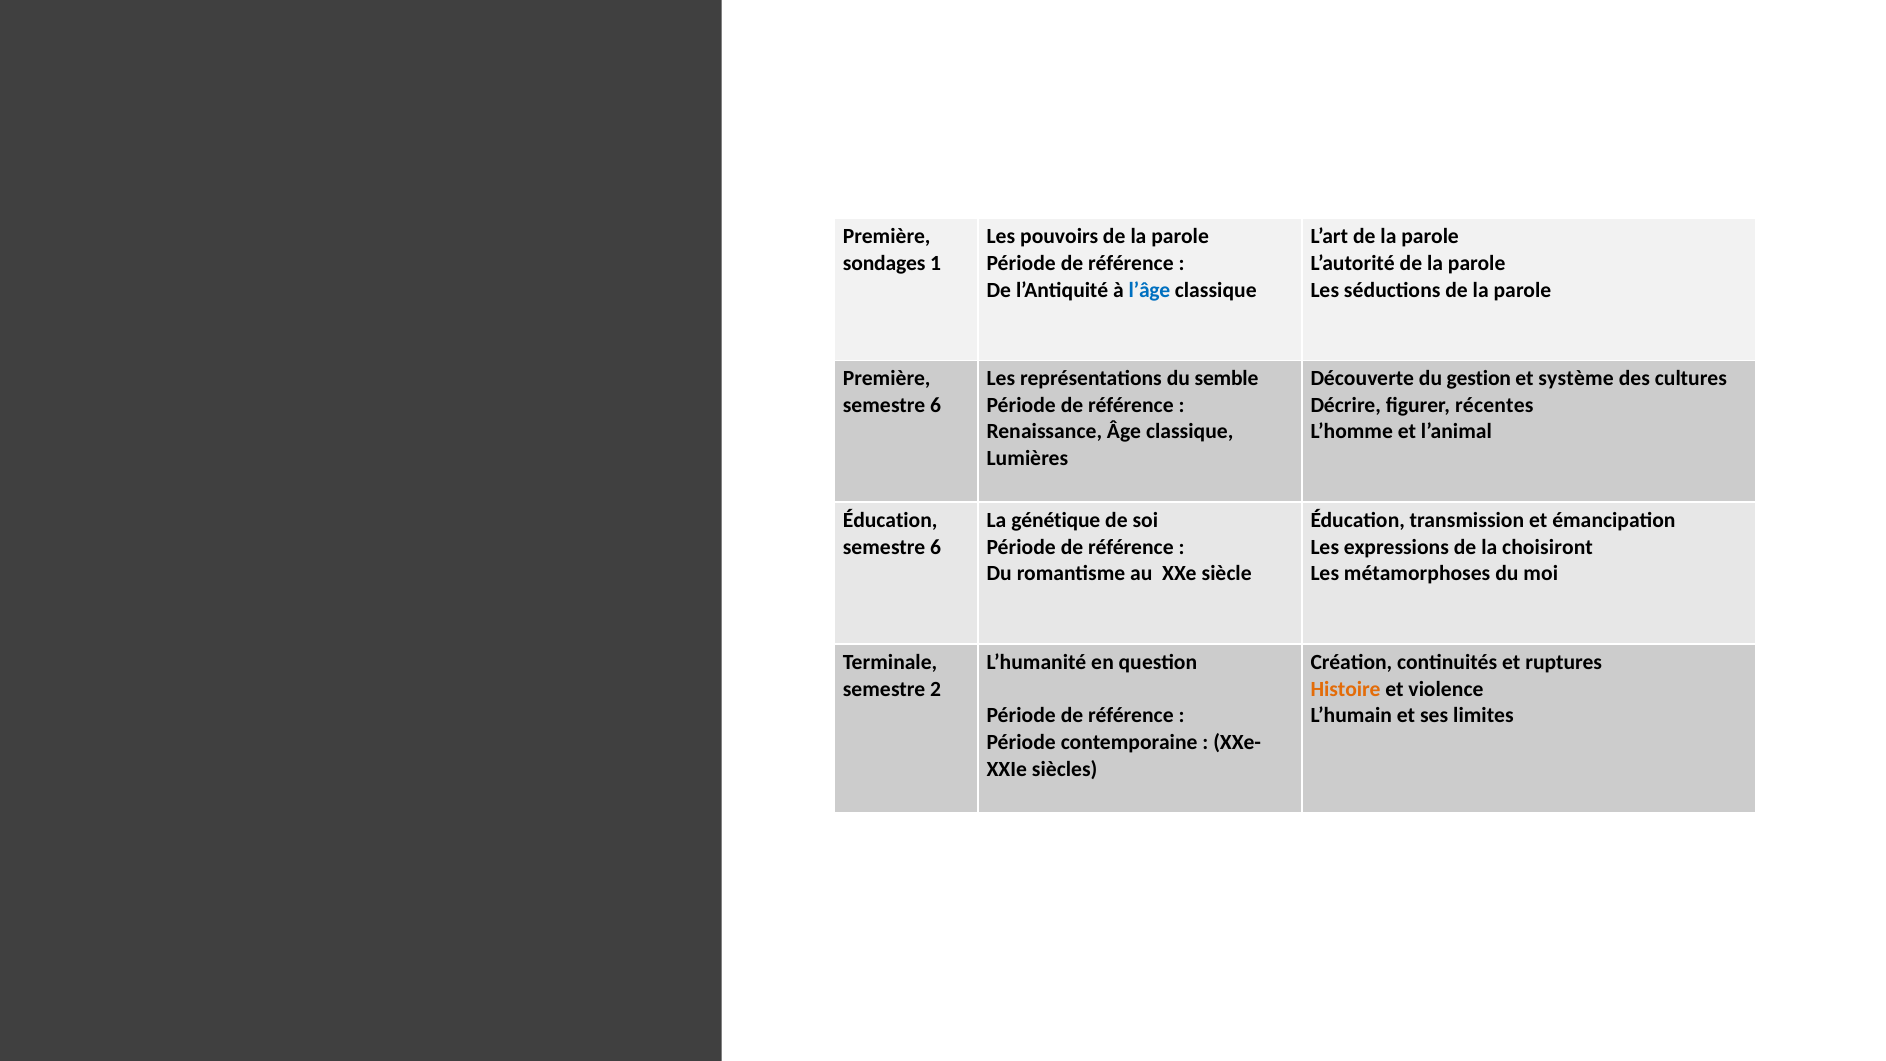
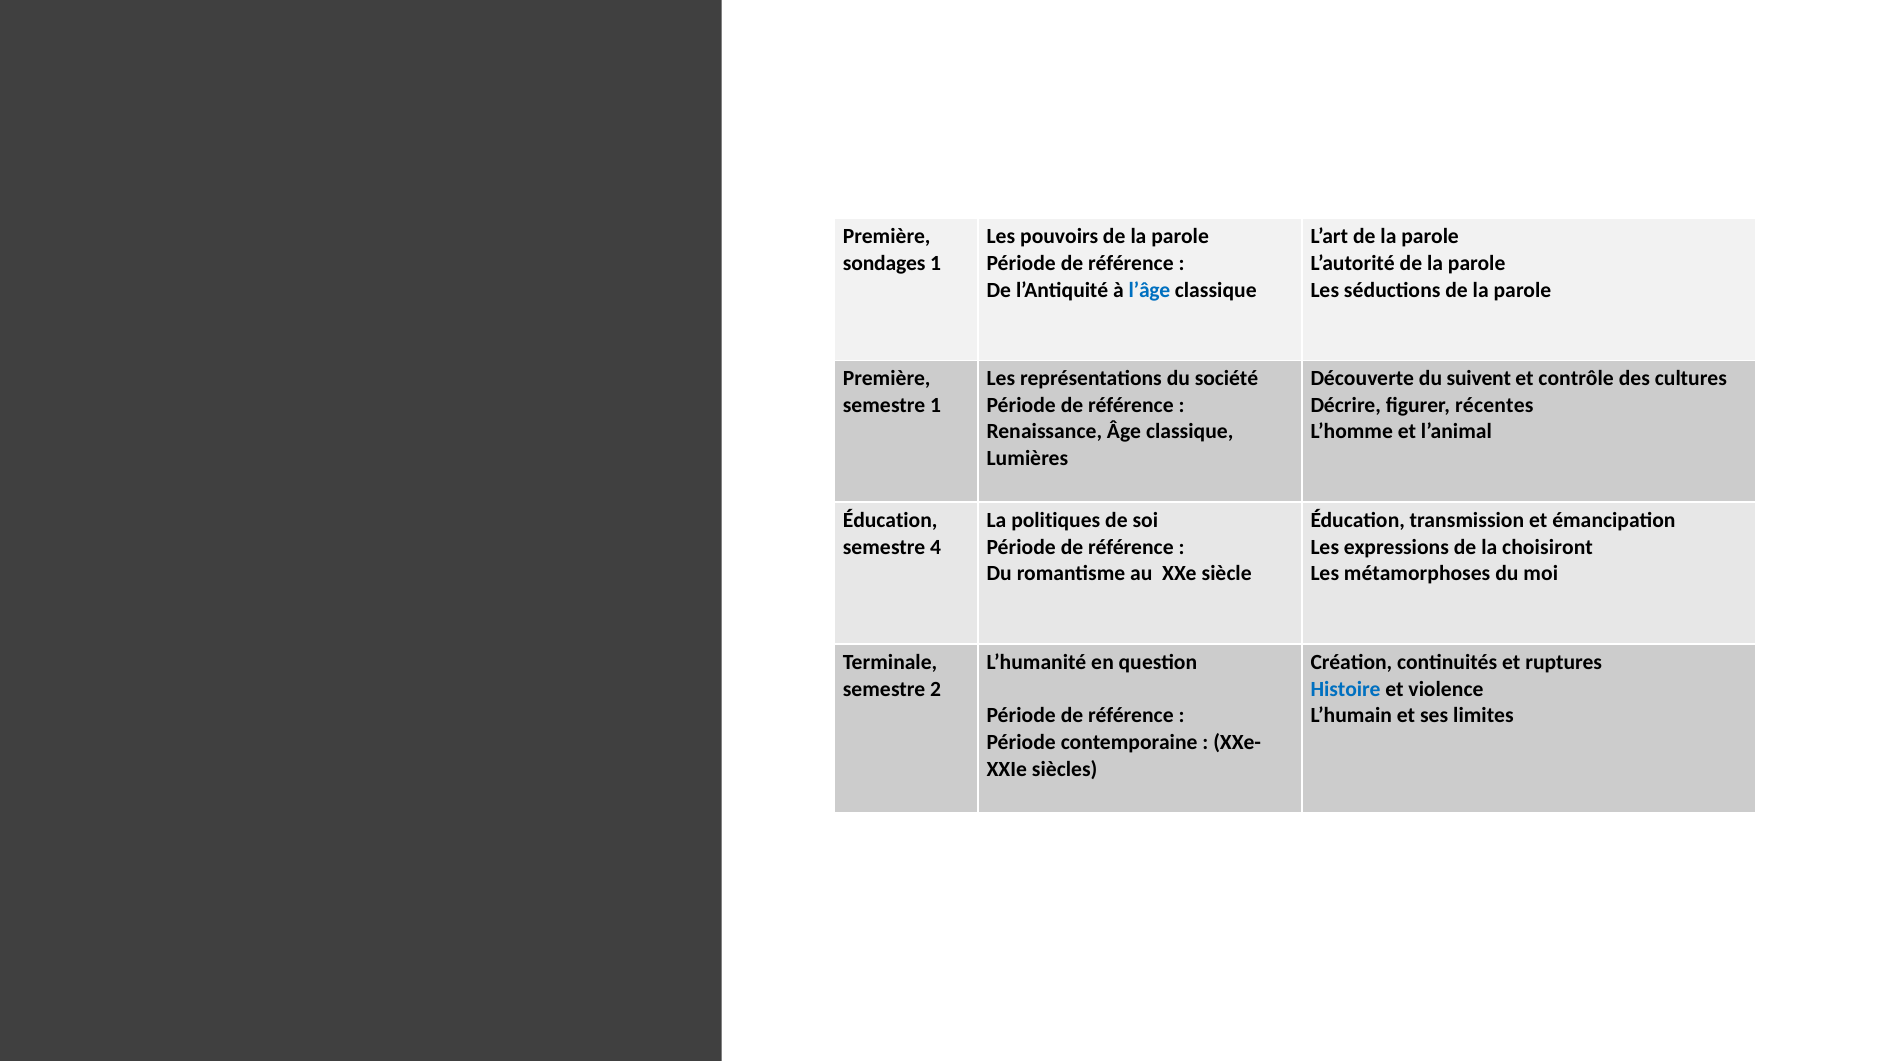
semble: semble -> société (1226, 378)
gestion: gestion -> suivent (1479, 378)
système: système -> contrôle (1576, 378)
6: 6 -> 1 (936, 405)
génétique: génétique -> politiques (1056, 520)
6: 6 -> 4 (936, 547)
Histoire colour: orange -> blue (1346, 689)
